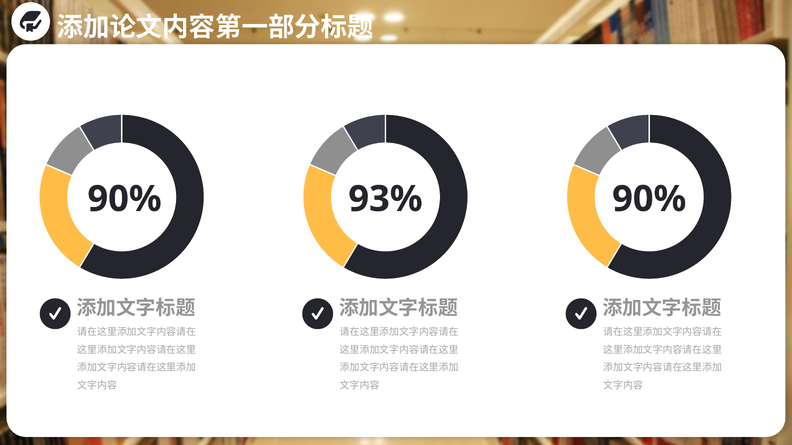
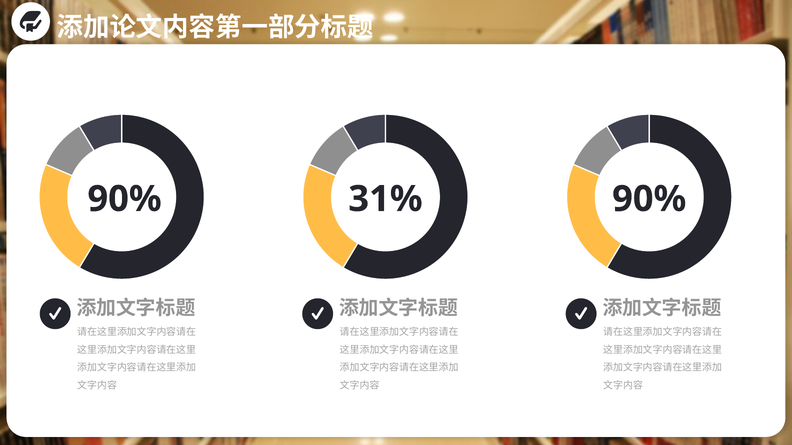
93%: 93% -> 31% (385, 199)
